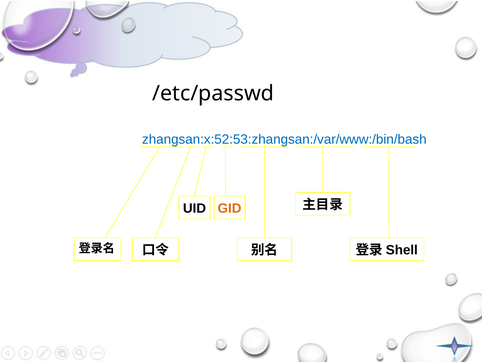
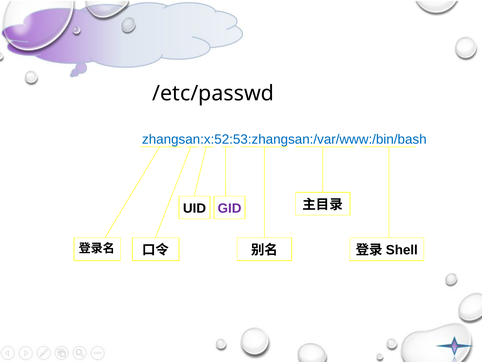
GID colour: orange -> purple (230, 208)
